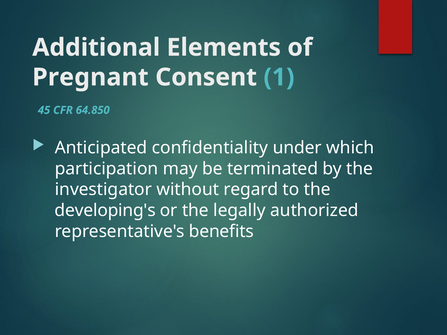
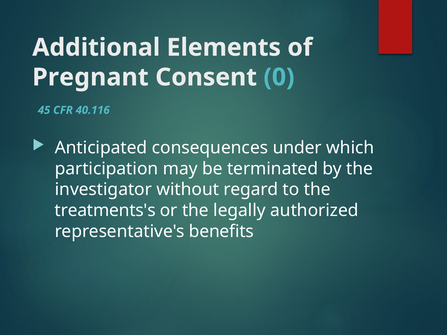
1: 1 -> 0 (279, 77)
64.850: 64.850 -> 40.116 (93, 110)
confidentiality: confidentiality -> consequences (210, 148)
developing's: developing's -> treatments's (105, 211)
